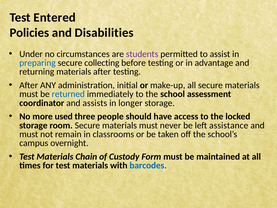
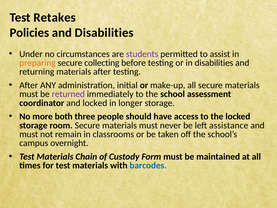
Entered: Entered -> Retakes (55, 18)
preparing colour: blue -> orange (37, 63)
in advantage: advantage -> disabilities (214, 63)
returned colour: blue -> purple (68, 94)
and assists: assists -> locked (95, 103)
used: used -> both (64, 116)
